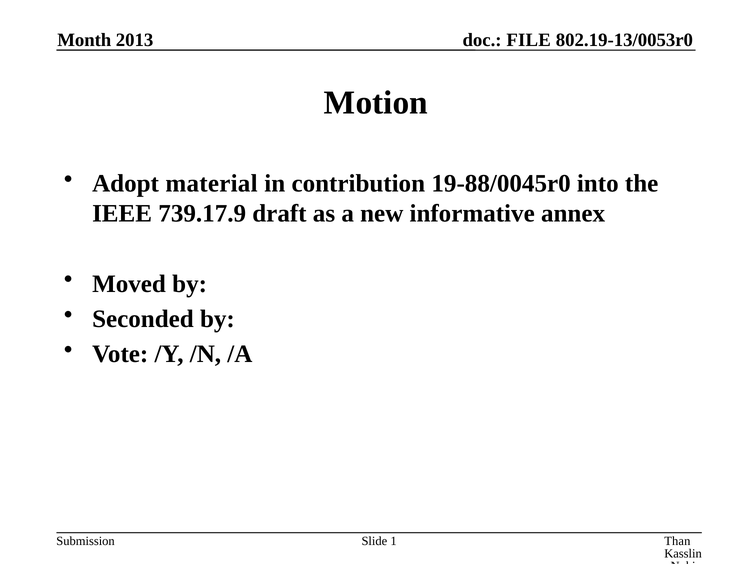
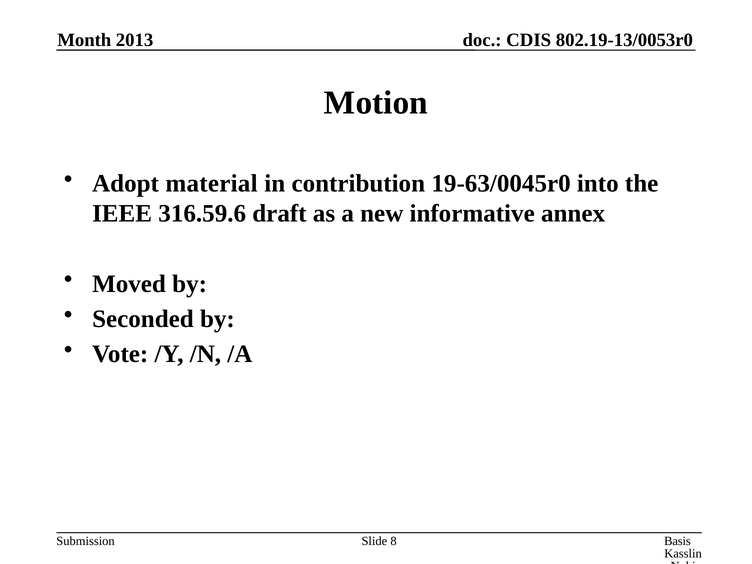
FILE: FILE -> CDIS (529, 40)
19-88/0045r0: 19-88/0045r0 -> 19-63/0045r0 (501, 184)
739.17.9: 739.17.9 -> 316.59.6 (202, 214)
Than: Than -> Basis (678, 541)
1: 1 -> 8 (394, 541)
